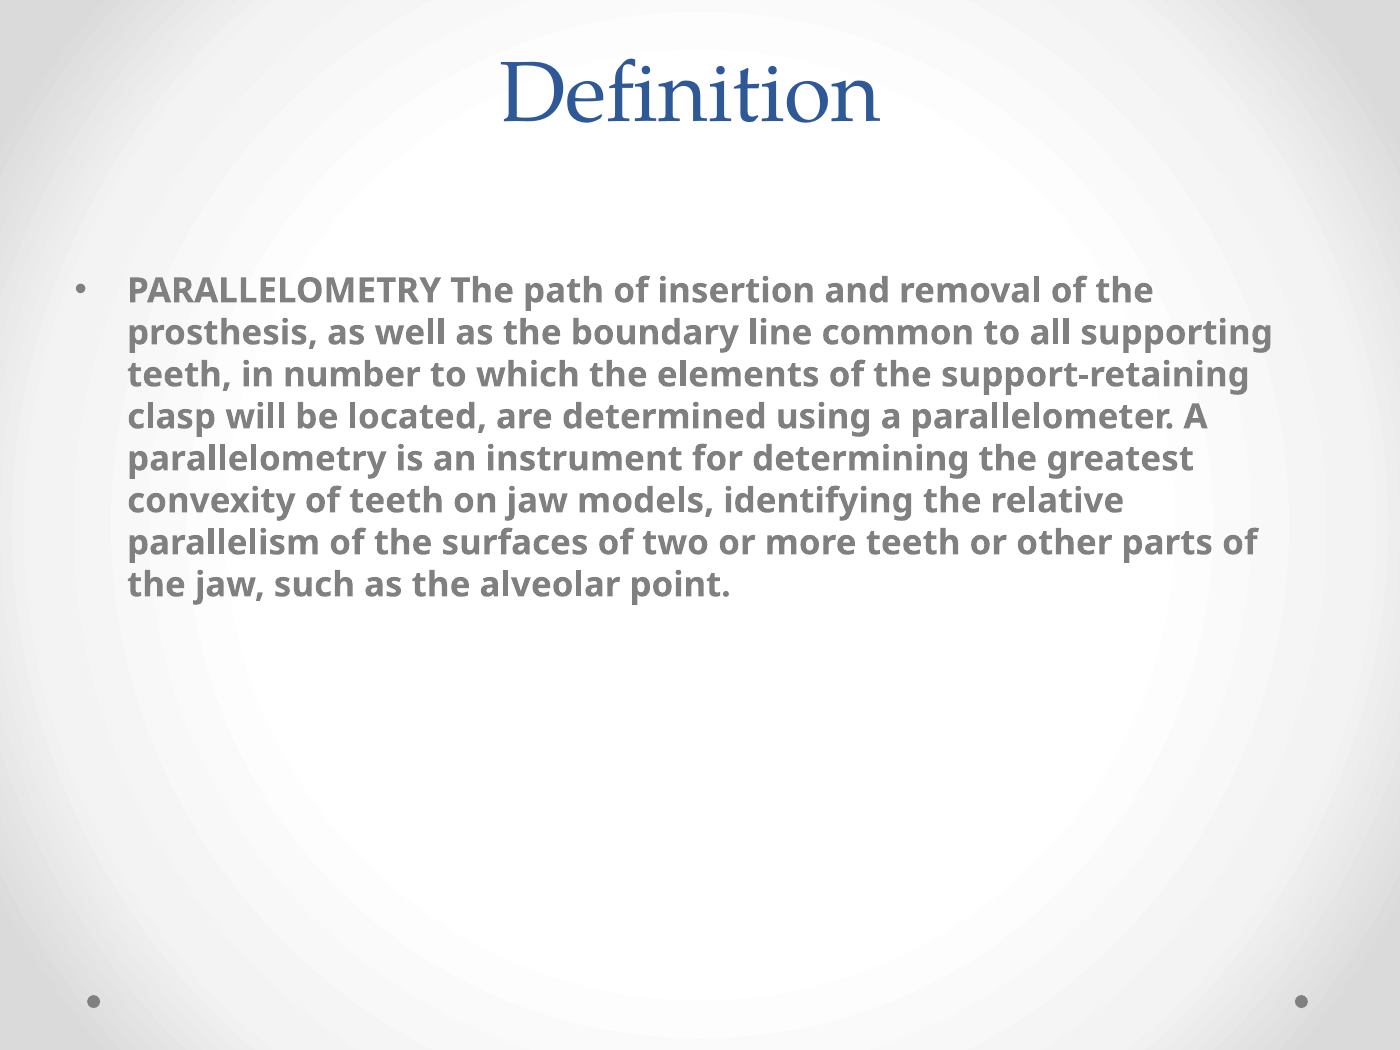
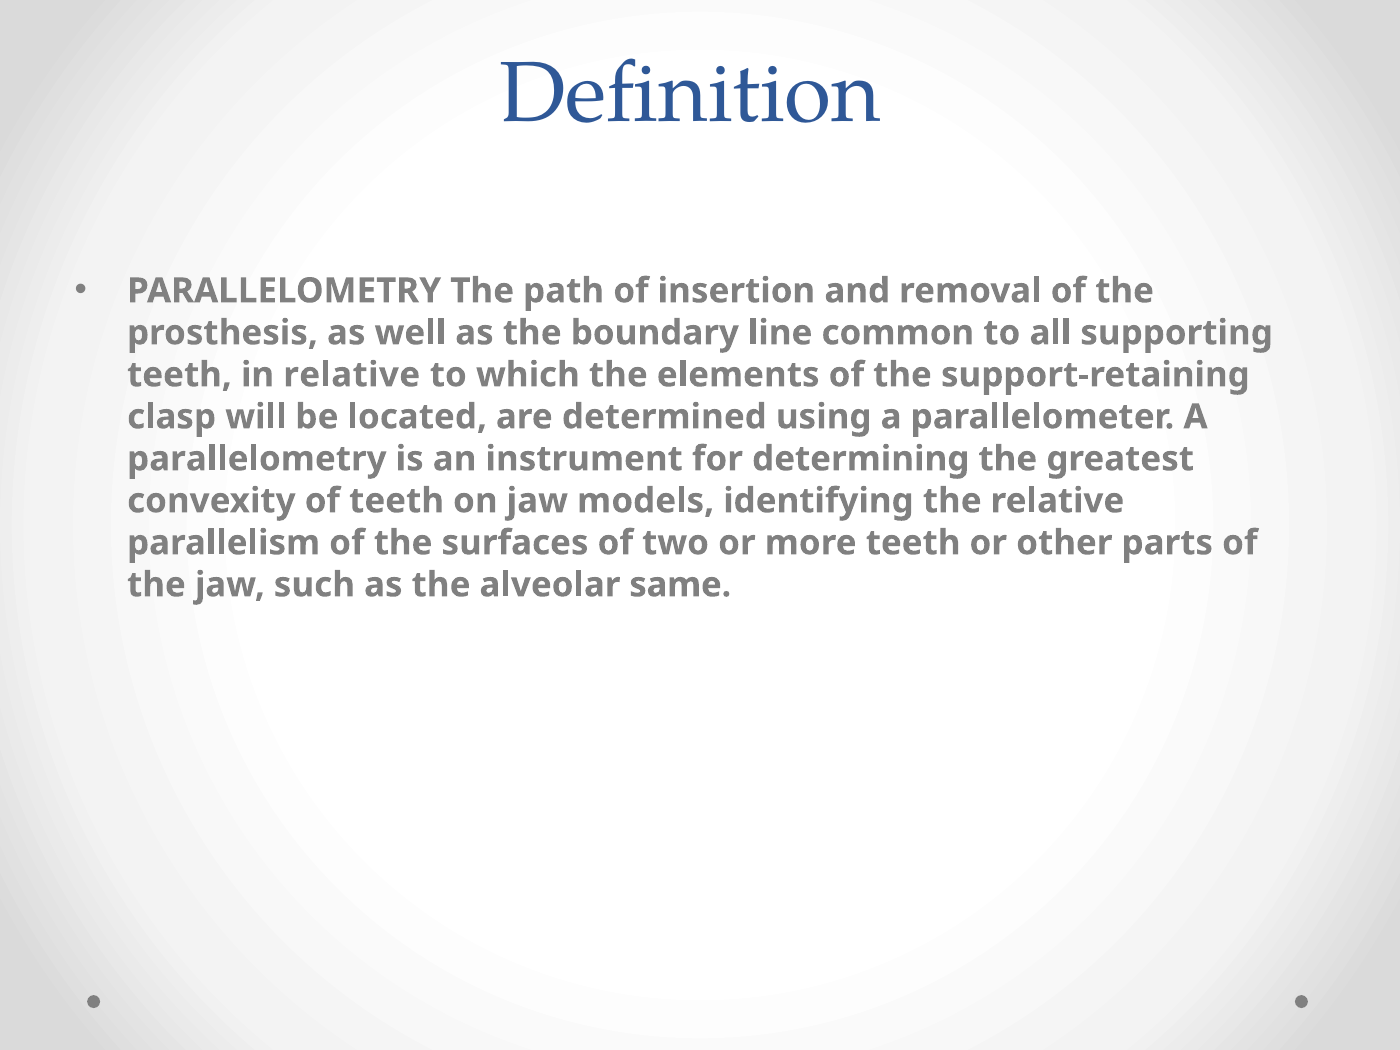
in number: number -> relative (352, 375)
point: point -> same (680, 585)
